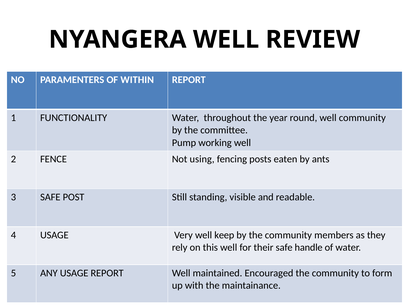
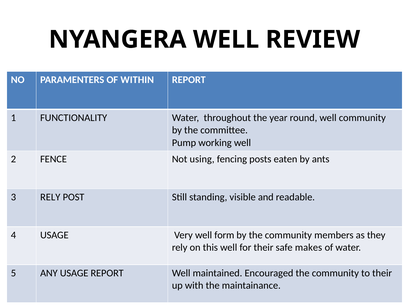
3 SAFE: SAFE -> RELY (50, 198)
keep: keep -> form (224, 236)
handle: handle -> makes (309, 248)
to form: form -> their (382, 274)
